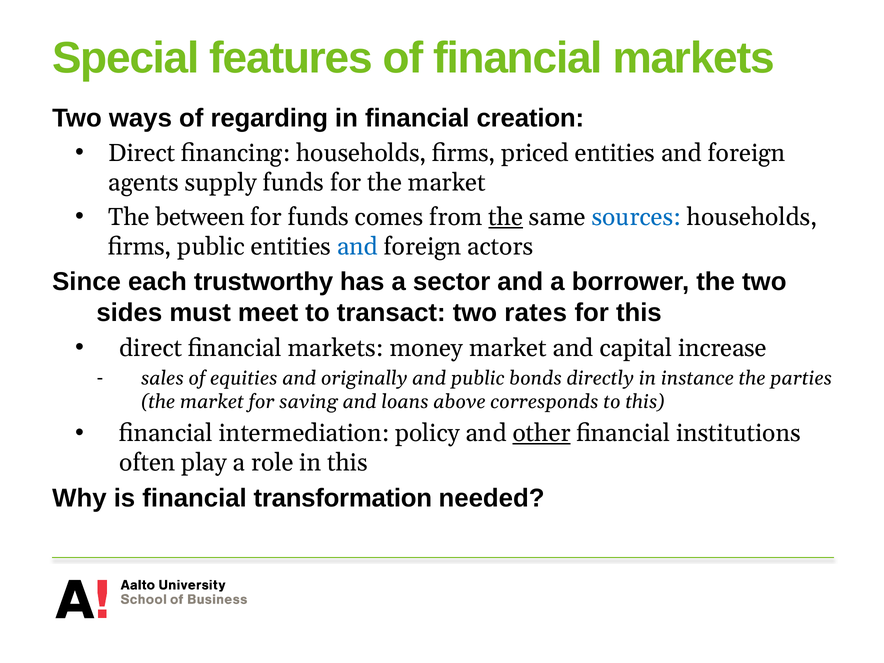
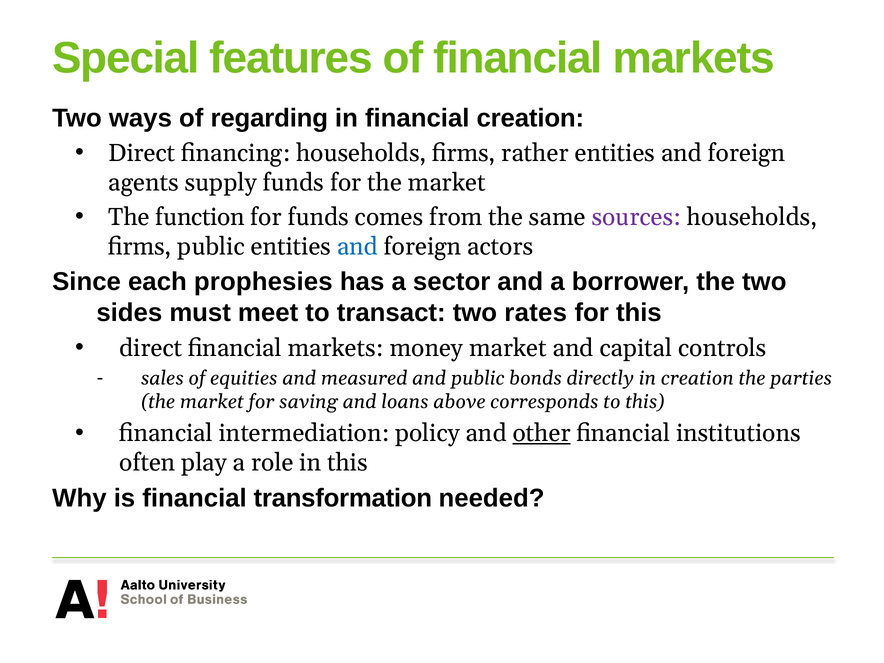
priced: priced -> rather (535, 153)
between: between -> function (200, 217)
the underline: present -> none (506, 217)
sources colour: blue -> purple (636, 217)
trustworthy: trustworthy -> prophesies (263, 282)
increase: increase -> controls (722, 348)
originally: originally -> measured (364, 378)
in instance: instance -> creation (697, 378)
